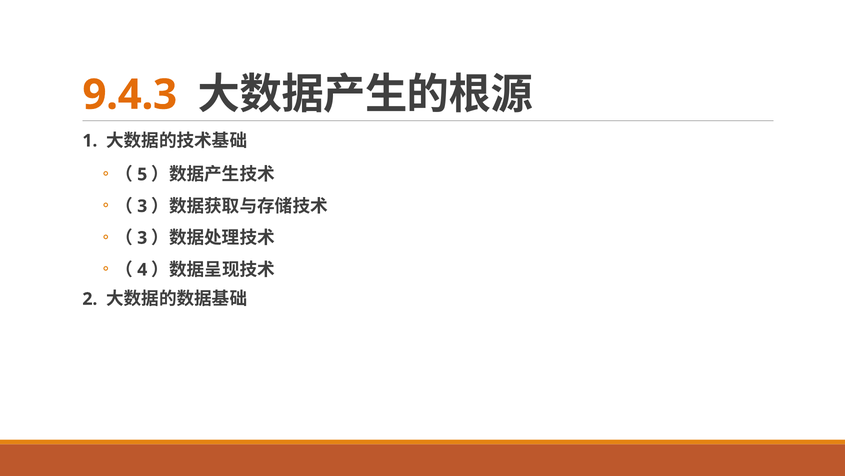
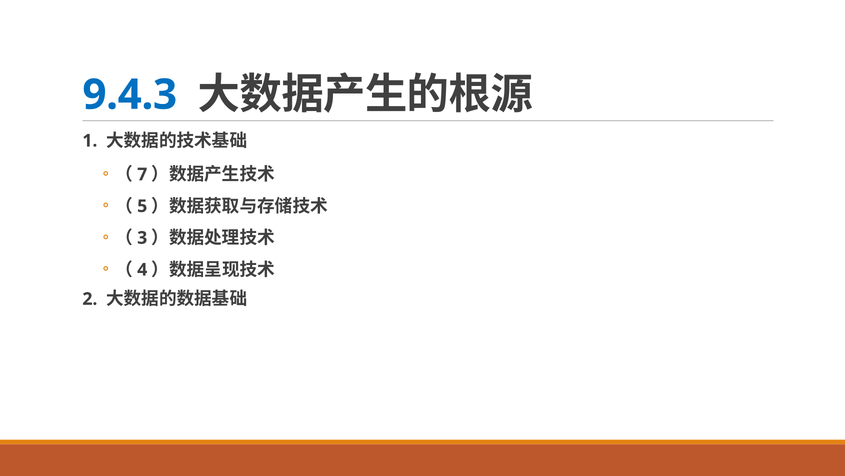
9.4.3 colour: orange -> blue (130, 95)
5: 5 -> 7 (142, 174)
3: 3 -> 5 (142, 206)
